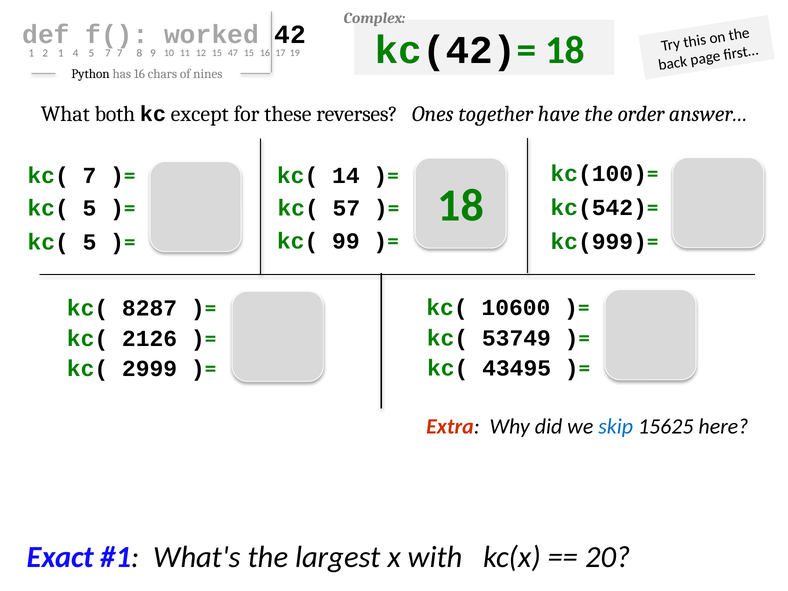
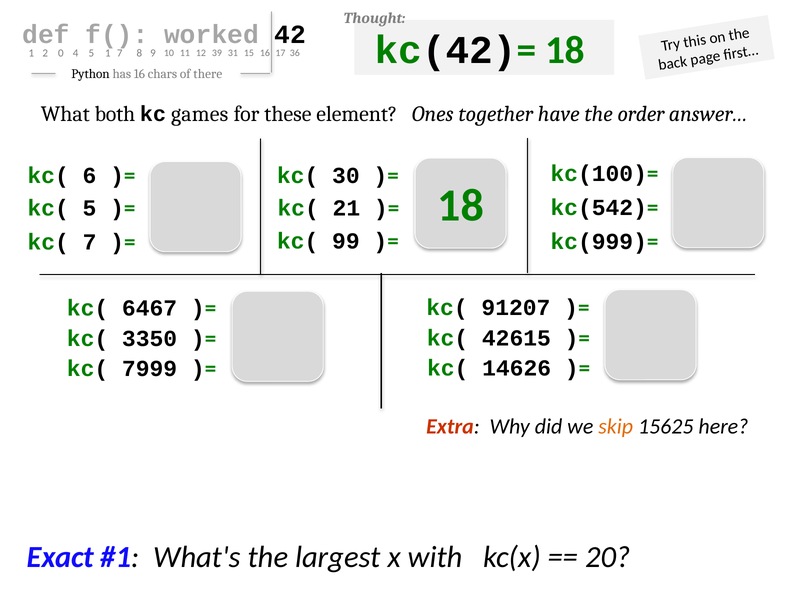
Complex: Complex -> Thought (374, 18)
2 1: 1 -> 0 (61, 53)
4 7: 7 -> 1 (108, 53)
11 15: 15 -> 39 (217, 53)
47: 47 -> 31 (233, 53)
19: 19 -> 36 (295, 53)
nines: nines -> there (208, 74)
except: except -> games (200, 114)
reverses: reverses -> element (357, 114)
kc( 7: 7 -> 6 (89, 175)
14: 14 -> 30 (346, 175)
57: 57 -> 21 (346, 208)
5: 5 -> 7 (90, 242)
10600: 10600 -> 91207 (516, 308)
8287: 8287 -> 6467 (150, 308)
53749: 53749 -> 42615 (516, 338)
2126: 2126 -> 3350 (150, 338)
2999: 2999 -> 7999 (150, 369)
43495: 43495 -> 14626 (517, 368)
skip colour: blue -> orange (616, 427)
